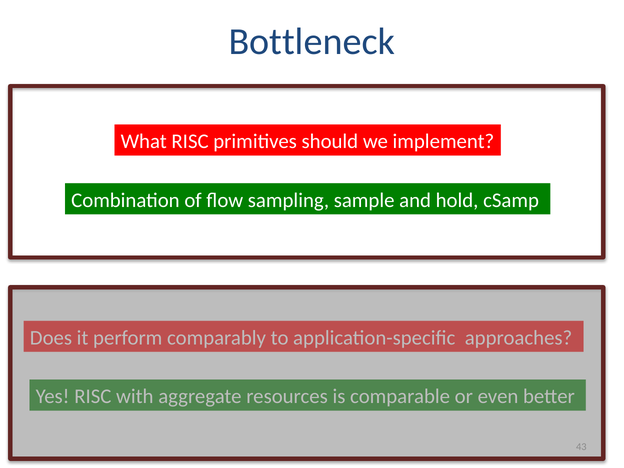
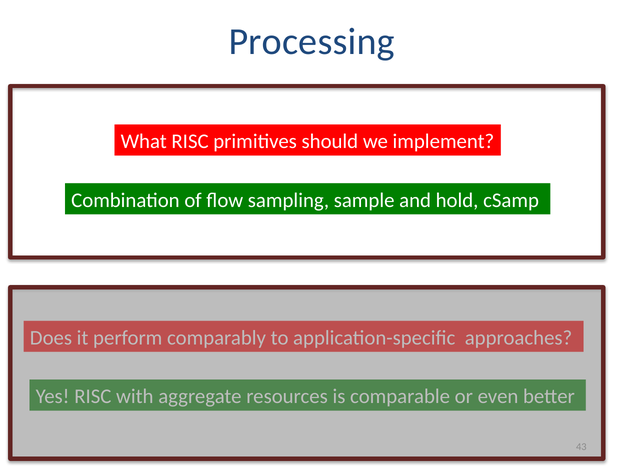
Bottleneck: Bottleneck -> Processing (312, 42)
